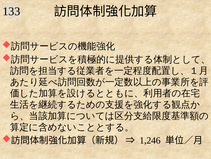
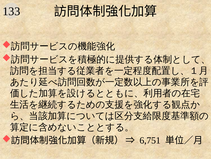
1,246: 1,246 -> 6,751 (150, 140)
